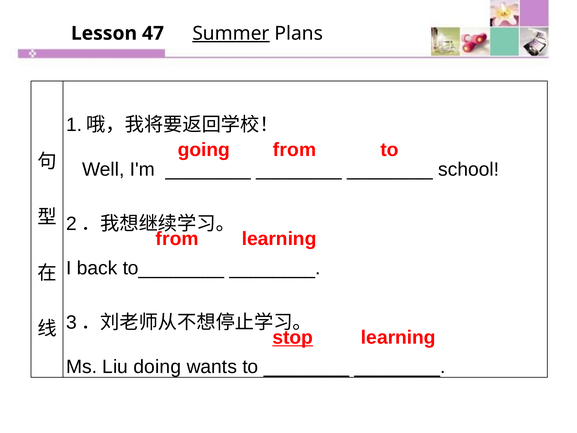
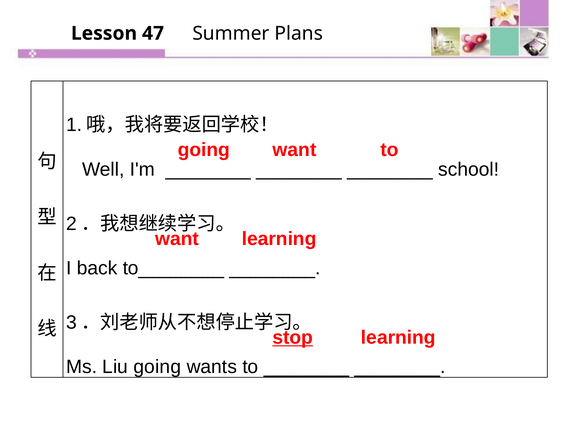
Summer underline: present -> none (231, 33)
going from: from -> want (295, 150)
from: from -> want (177, 239)
Liu doing: doing -> going (157, 367)
